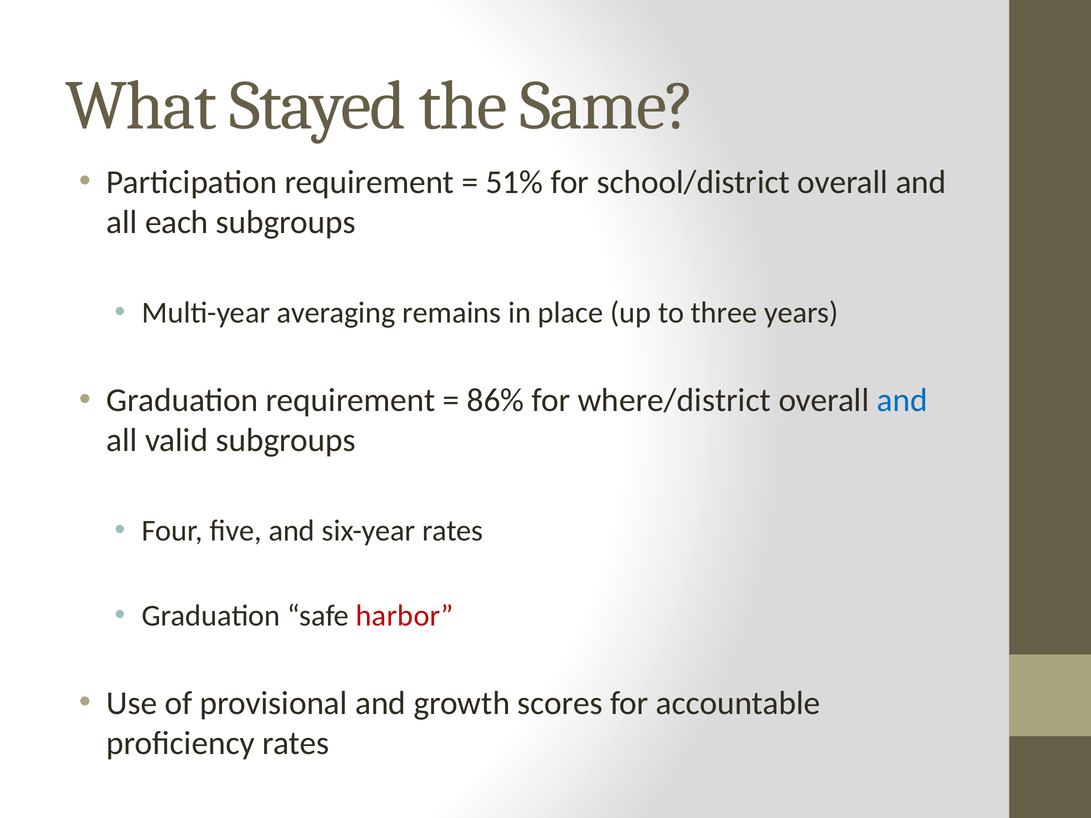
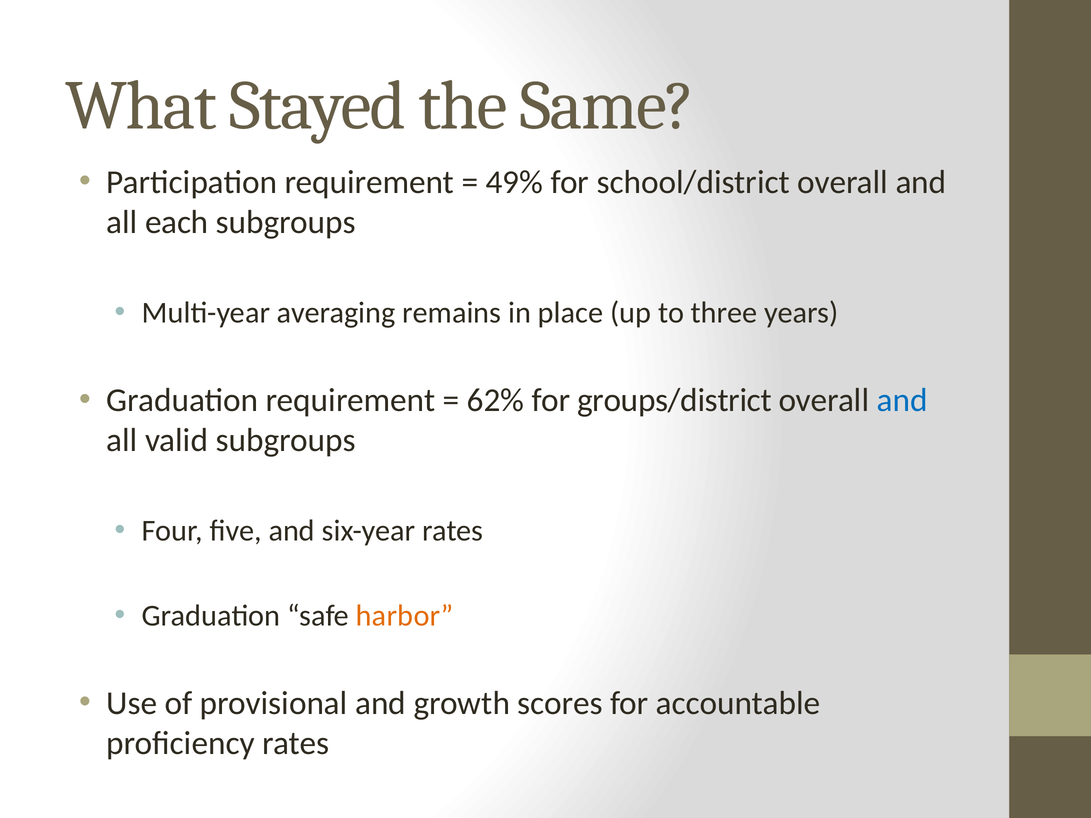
51%: 51% -> 49% (514, 182)
86%: 86% -> 62% (495, 400)
where/district: where/district -> groups/district (674, 400)
harbor colour: red -> orange (405, 616)
